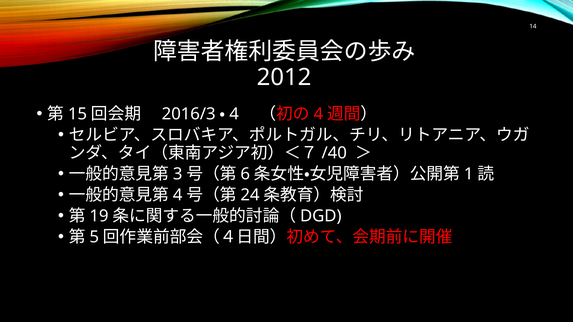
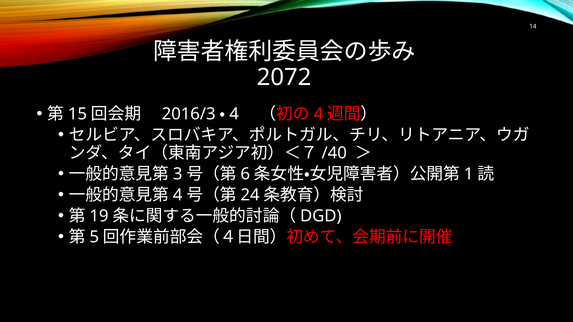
2012: 2012 -> 2072 (284, 77)
